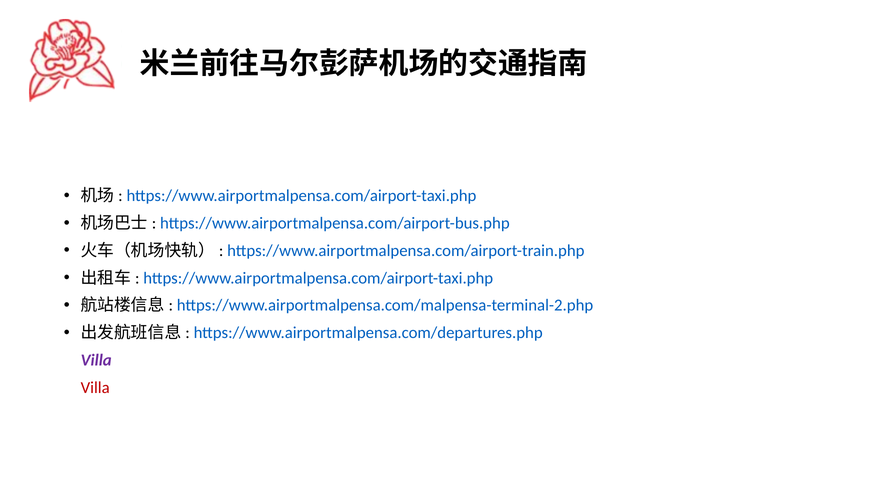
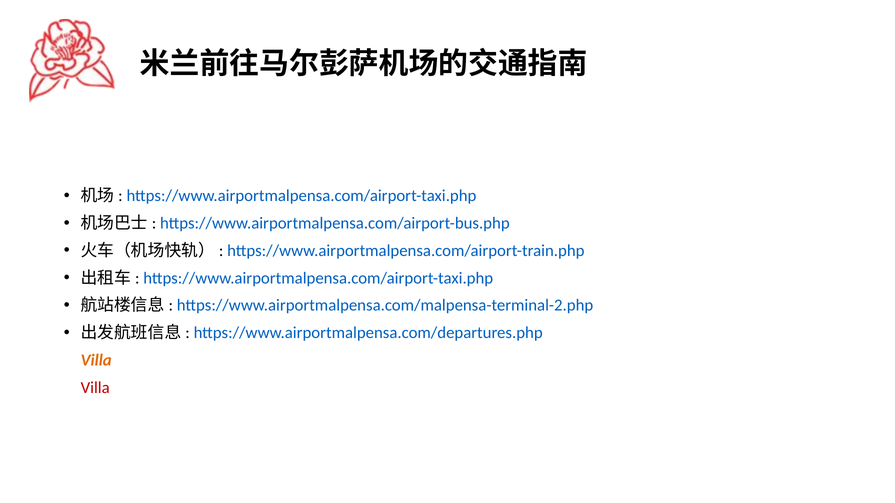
Villa colour: purple -> orange (96, 361)
